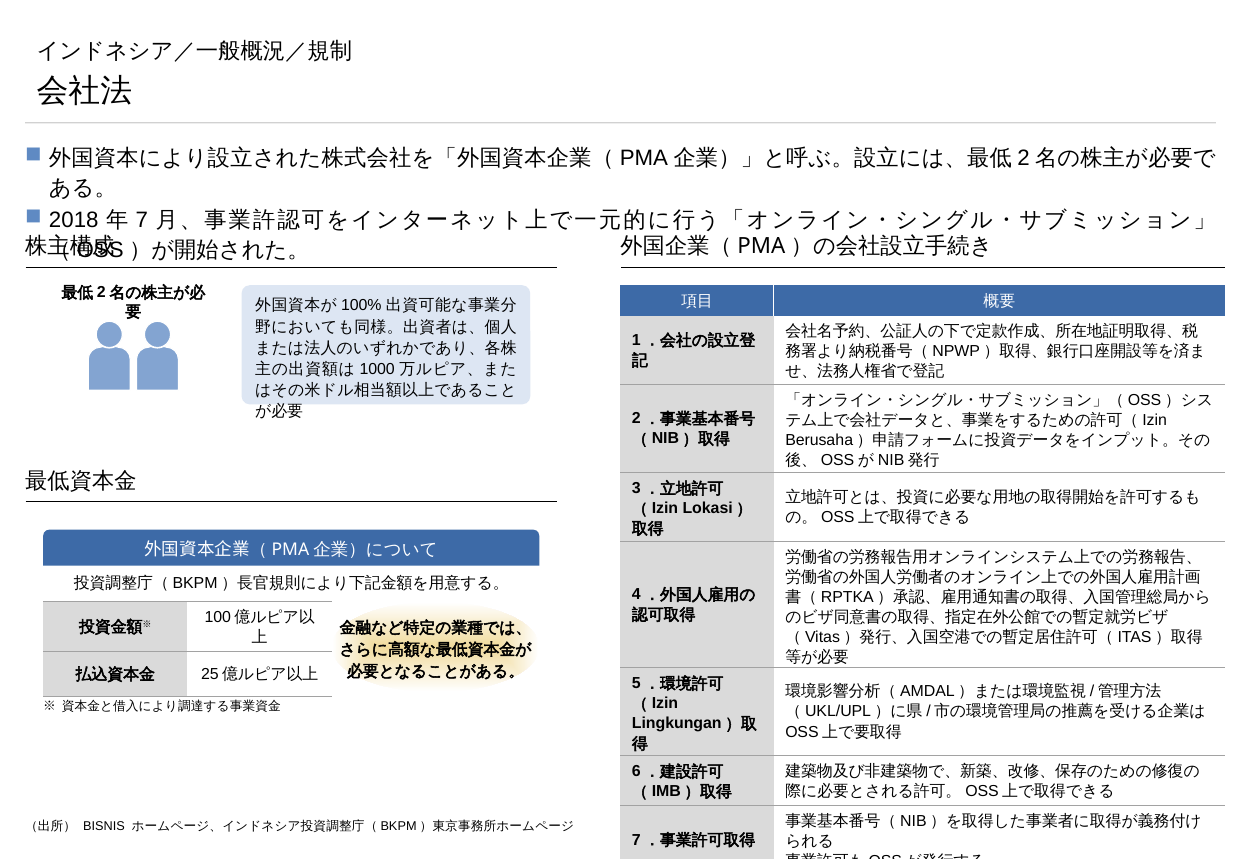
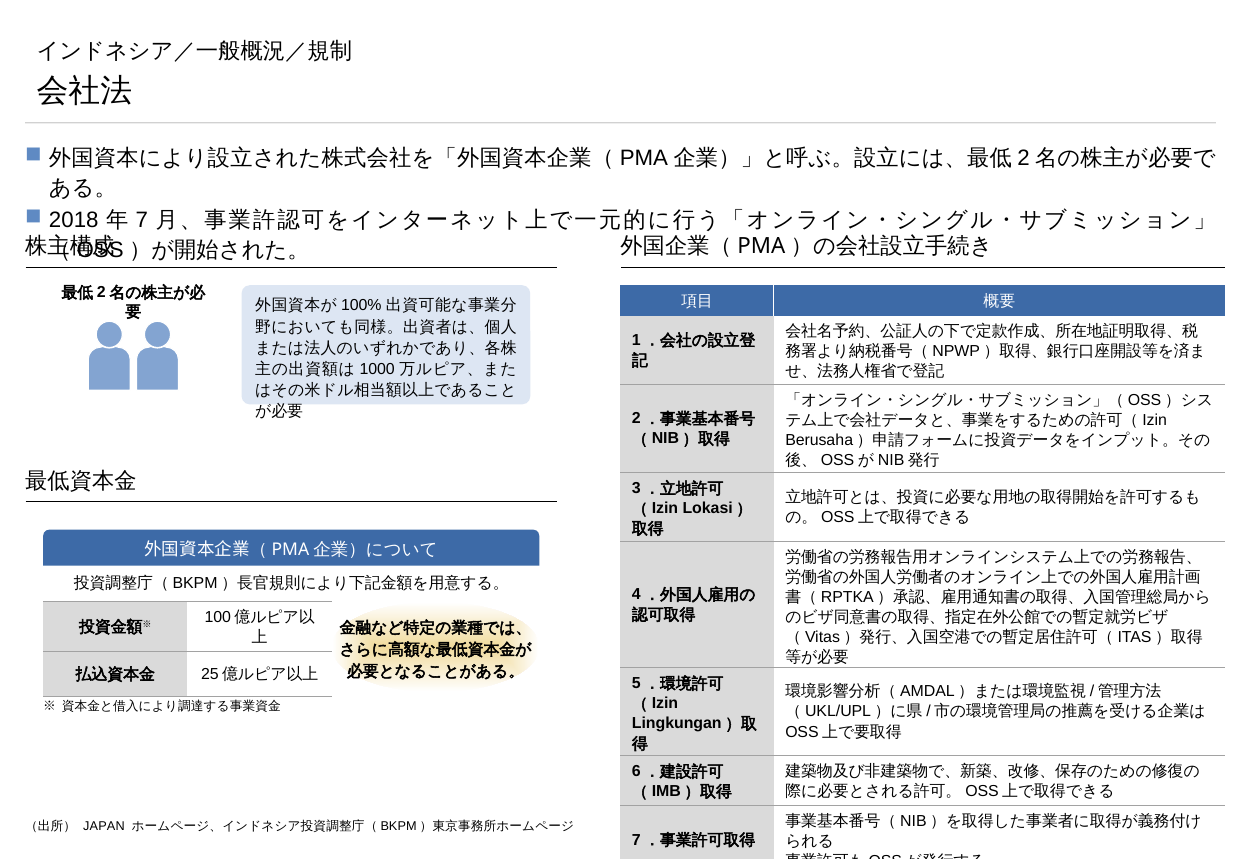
BISNIS: BISNIS -> JAPAN (104, 826)
